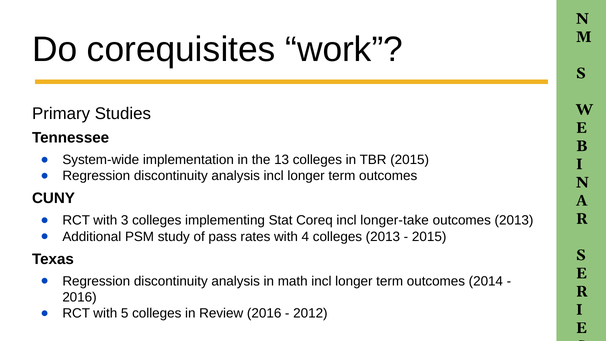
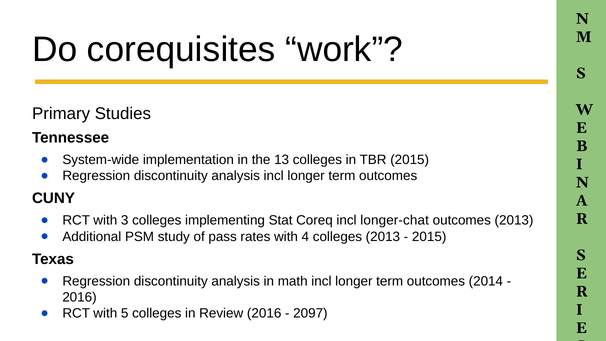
longer-take: longer-take -> longer-chat (395, 220)
2012: 2012 -> 2097 (310, 313)
